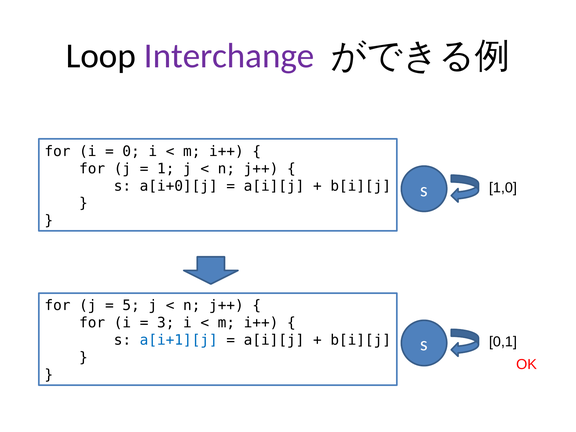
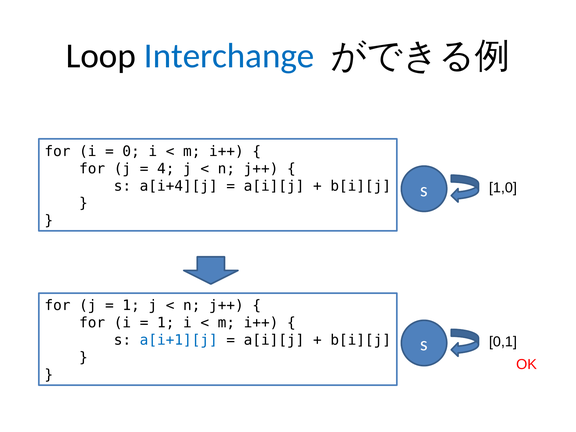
Interchange colour: purple -> blue (229, 56)
1: 1 -> 4 (166, 169)
a[i+0][j: a[i+0][j -> a[i+4][j (179, 186)
5: 5 -> 1 (131, 306)
3: 3 -> 1 (166, 323)
